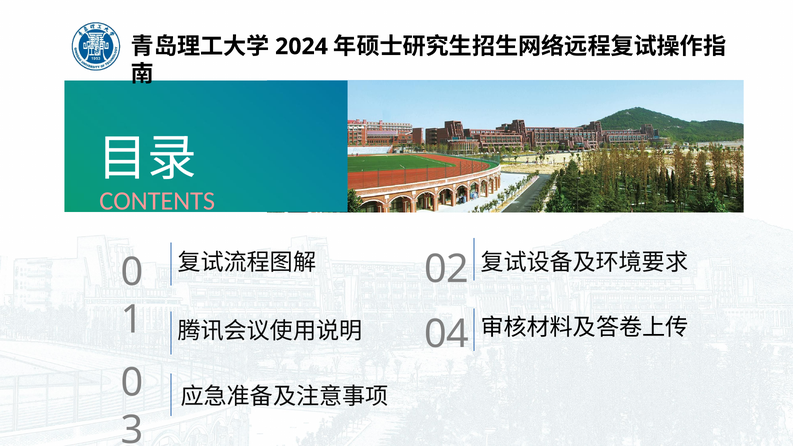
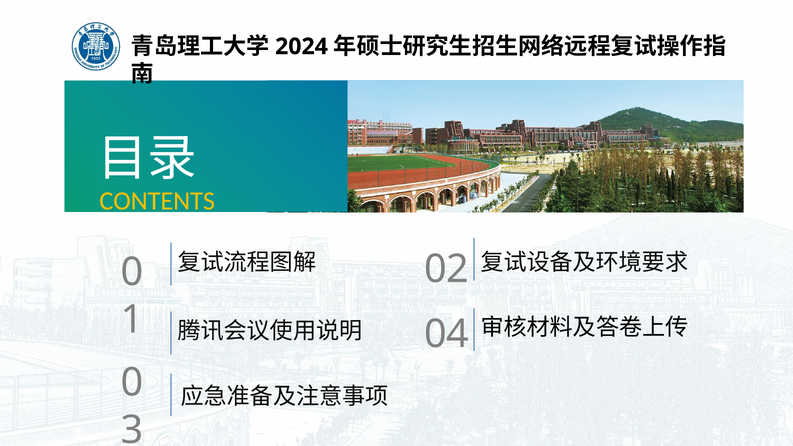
CONTENTS colour: pink -> yellow (157, 201)
